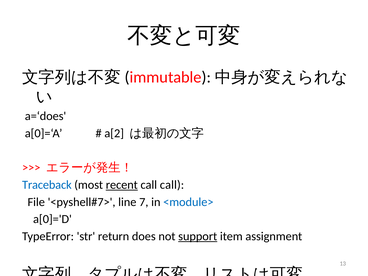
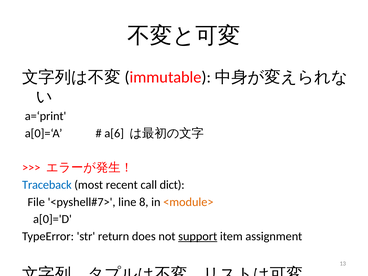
a=‘does: a=‘does -> a=‘print (46, 116)
a[2: a[2 -> a[6 (114, 133)
recent underline: present -> none (122, 185)
call call: call -> dict (172, 185)
7: 7 -> 8 (144, 202)
<module> colour: blue -> orange (188, 202)
